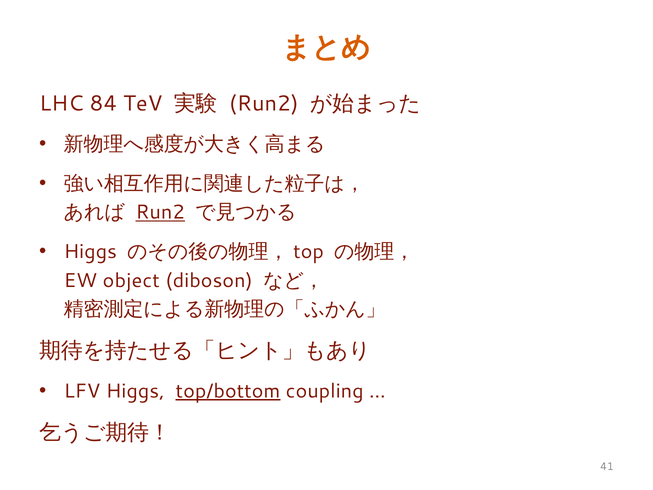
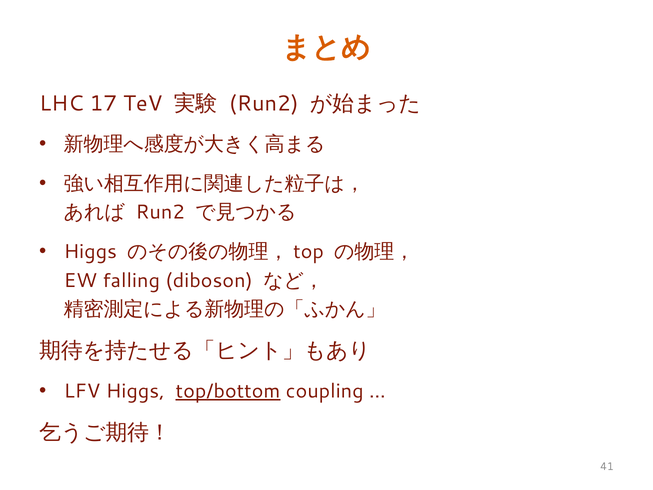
84: 84 -> 17 (103, 103)
Run2 underline: present -> none (160, 212)
object: object -> falling (131, 280)
